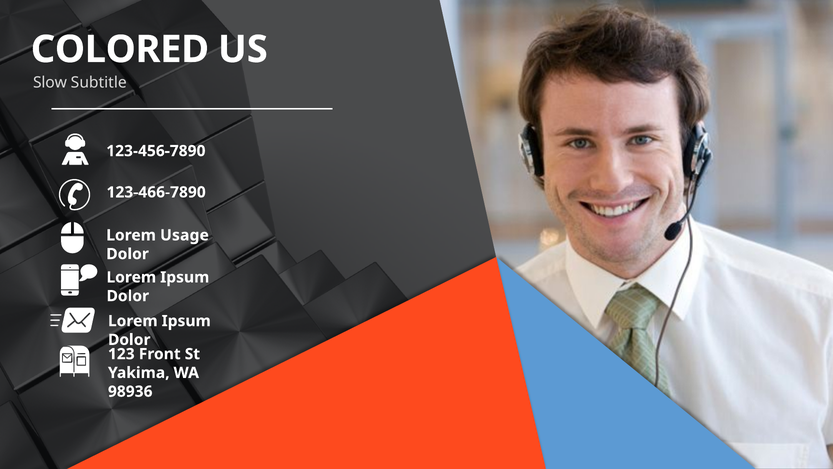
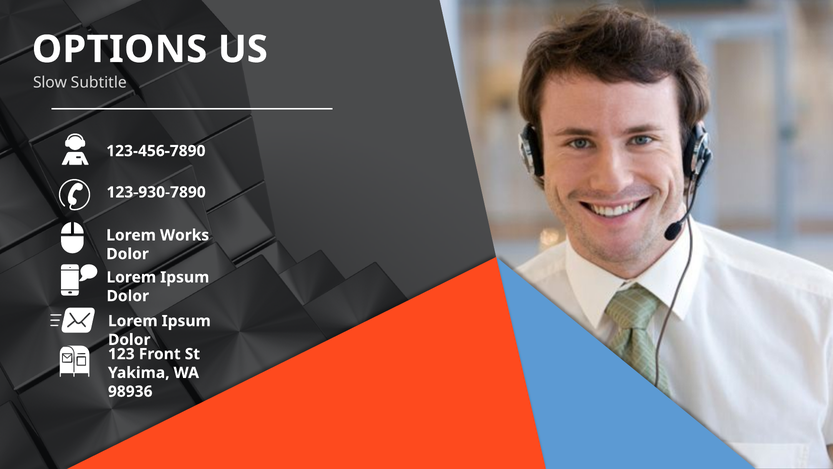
COLORED: COLORED -> OPTIONS (120, 49)
123-466-7890: 123-466-7890 -> 123-930-7890 (156, 192)
Usage: Usage -> Works (185, 235)
